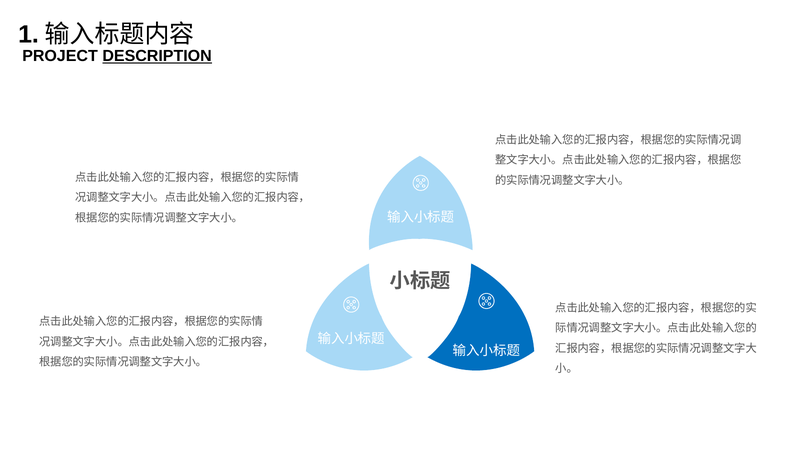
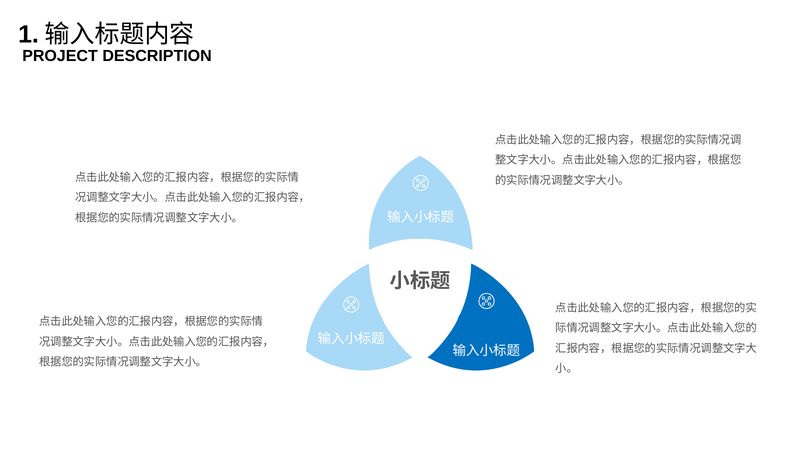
DESCRIPTION underline: present -> none (157, 56)
